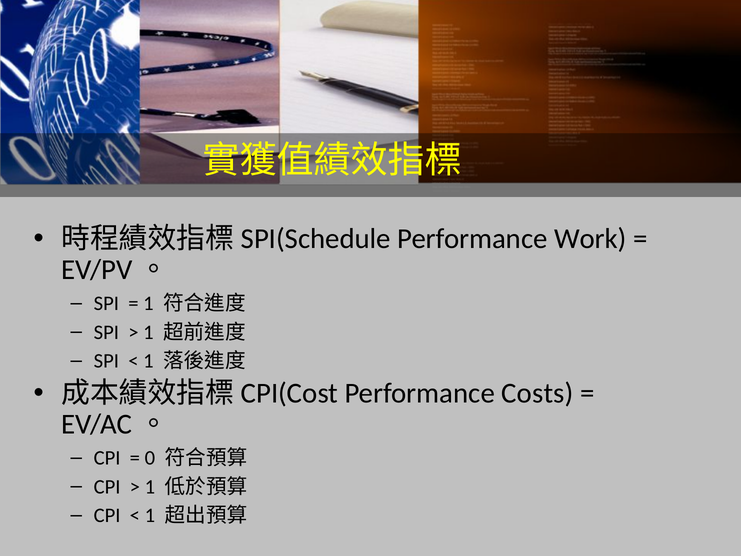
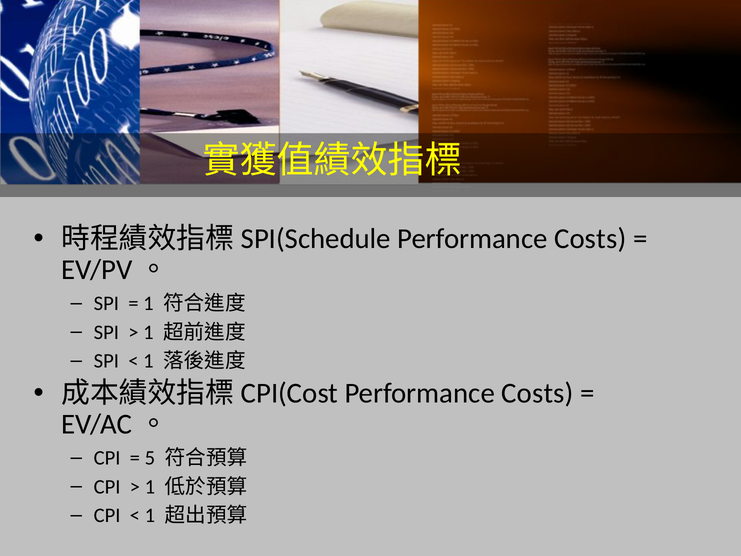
Work: Work -> Costs (590, 239)
0: 0 -> 5 (150, 458)
